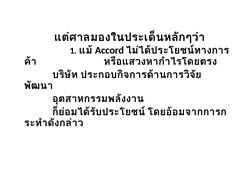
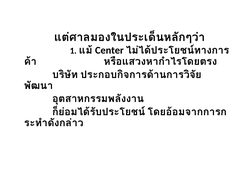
Accord: Accord -> Center (109, 50)
